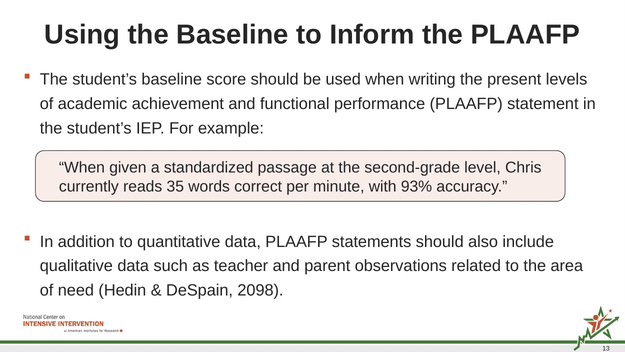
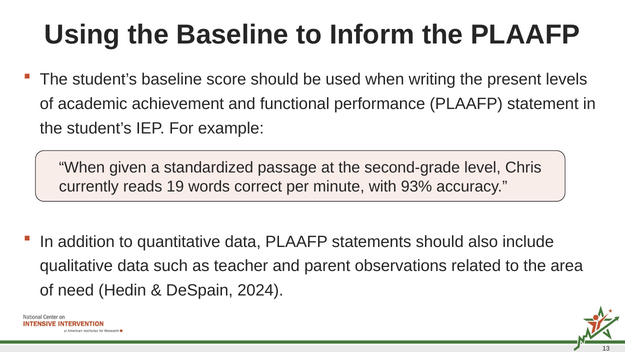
35: 35 -> 19 (175, 186)
2098: 2098 -> 2024 (260, 290)
